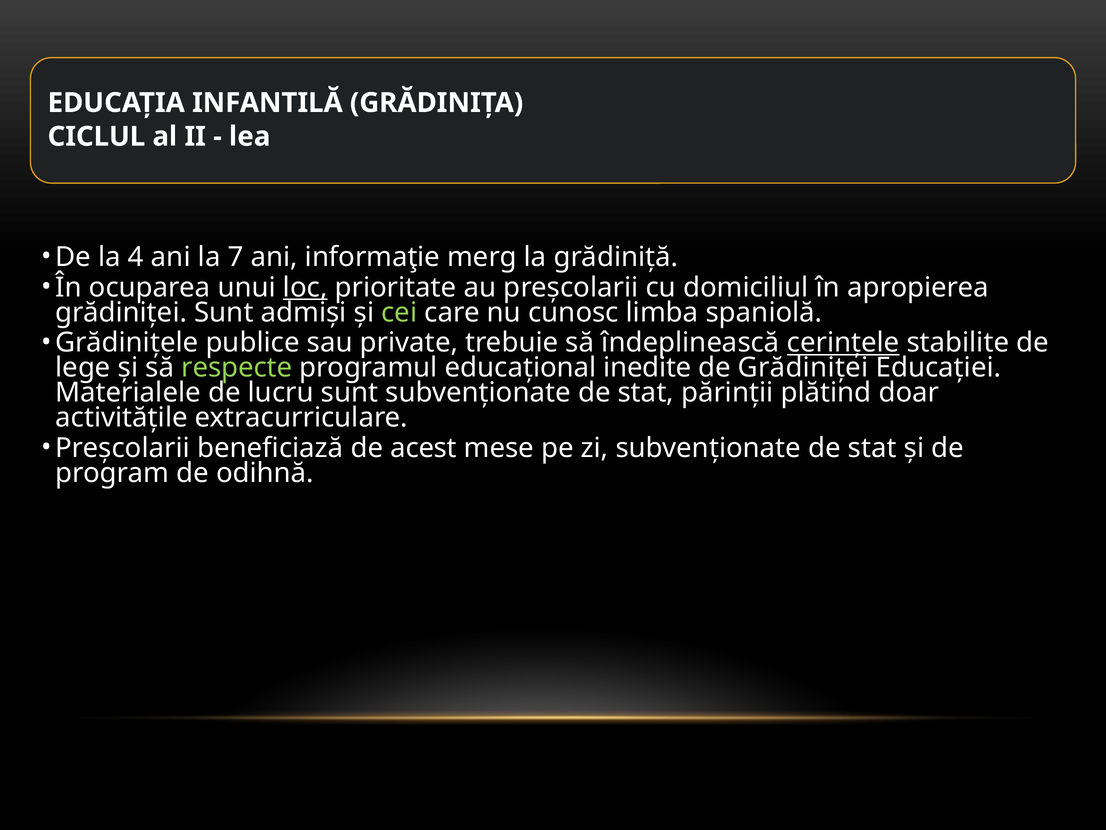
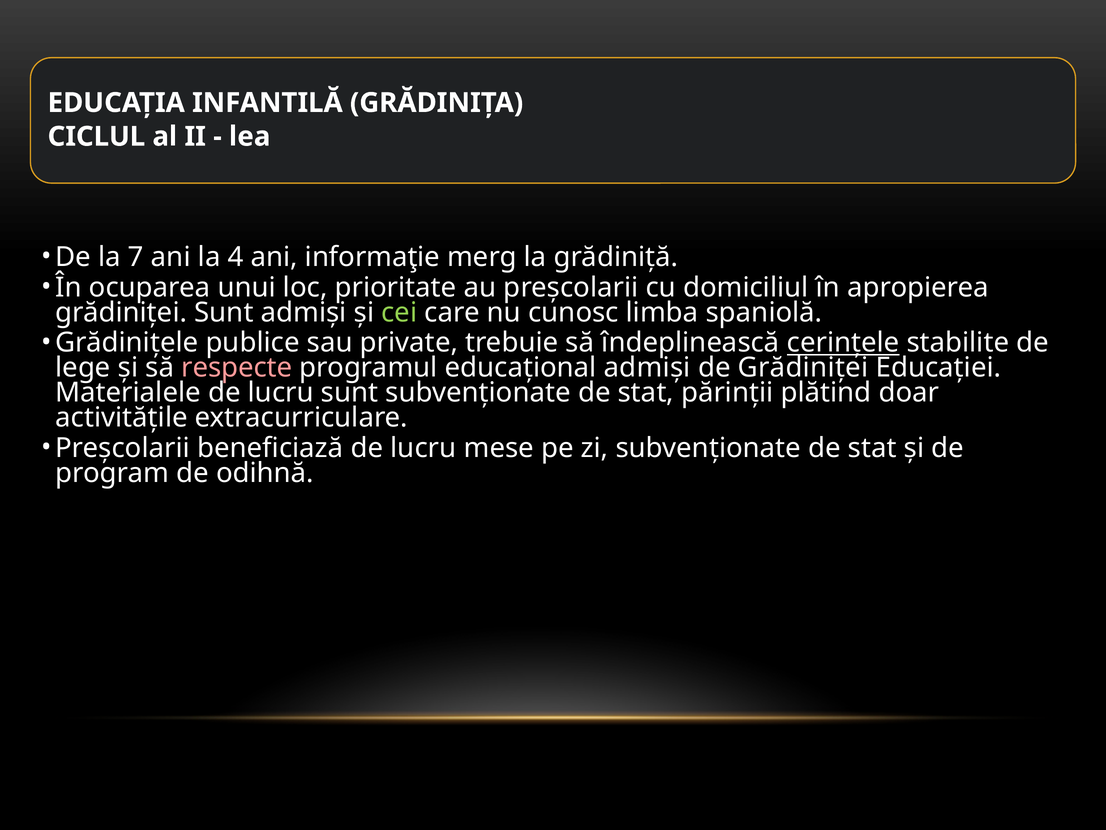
4: 4 -> 7 (136, 257)
7: 7 -> 4 (236, 257)
loc underline: present -> none (305, 287)
respecte colour: light green -> pink (237, 368)
educațional inedite: inedite -> admiși (647, 368)
beneficiază de acest: acest -> lucru (423, 448)
